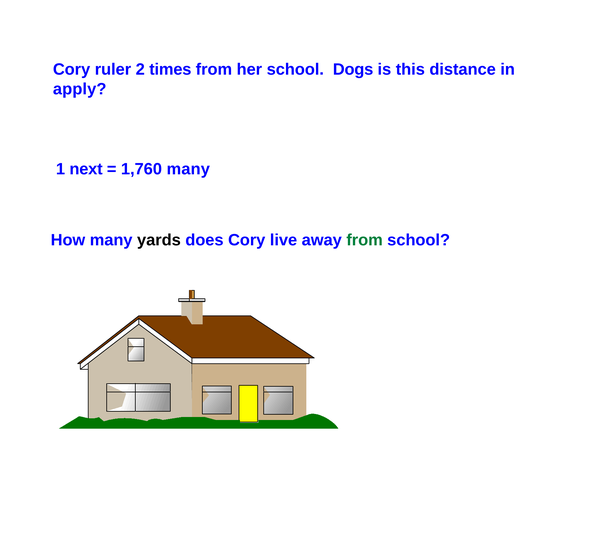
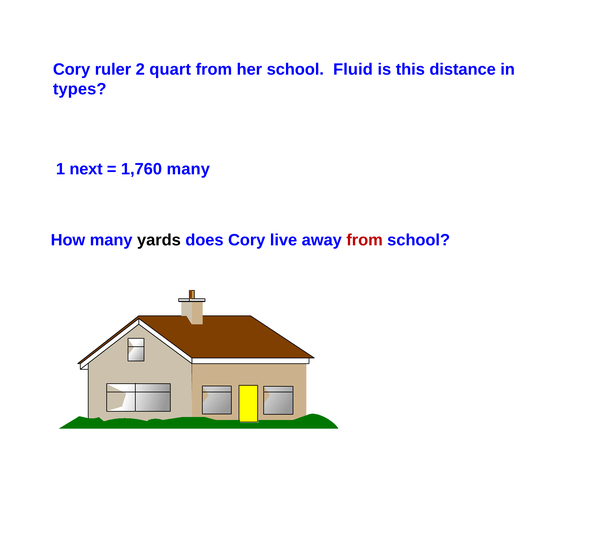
times: times -> quart (170, 69)
Dogs: Dogs -> Fluid (353, 69)
apply: apply -> types (80, 89)
from colour: green -> red (365, 240)
